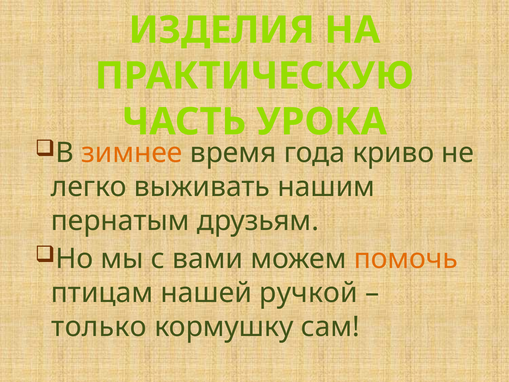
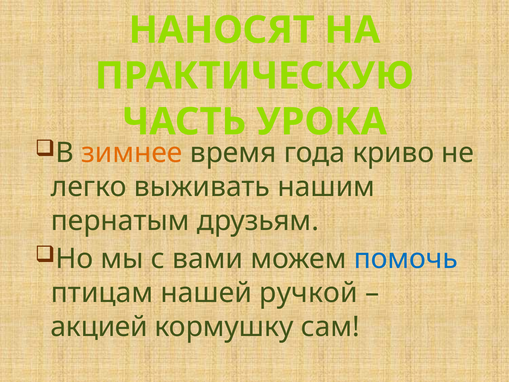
ИЗДЕЛИЯ: ИЗДЕЛИЯ -> НАНОСЯТ (222, 30)
помочь colour: orange -> blue (406, 259)
только: только -> акцией (99, 327)
